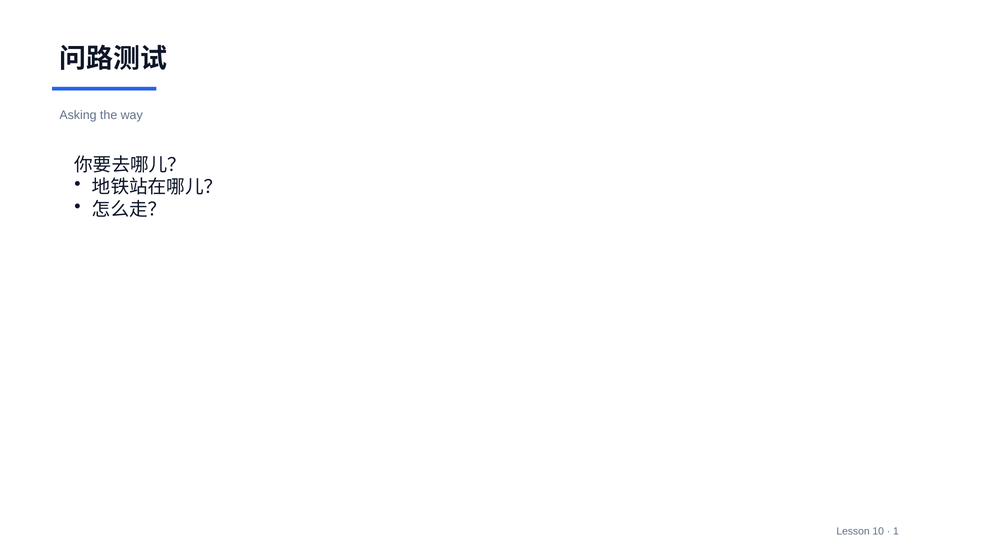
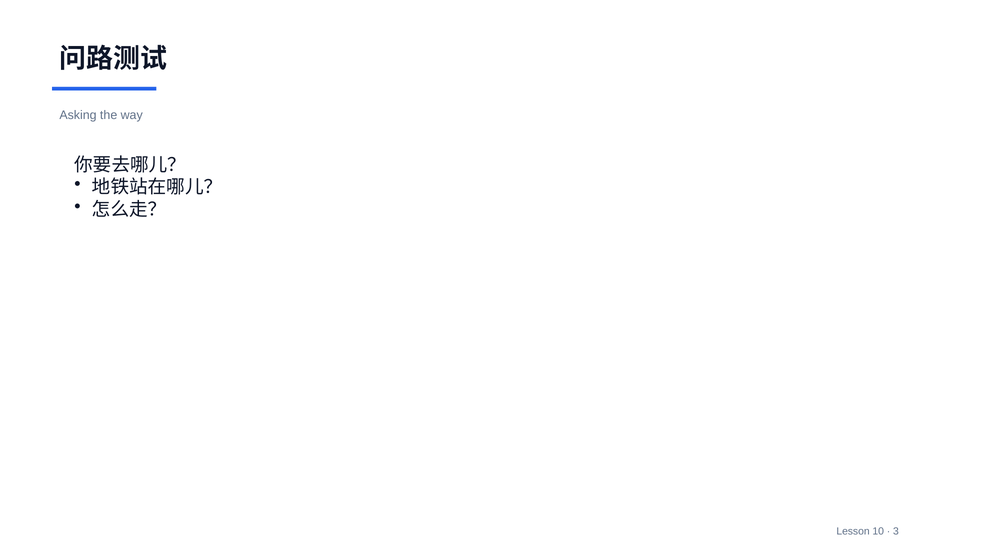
1: 1 -> 3 (896, 532)
